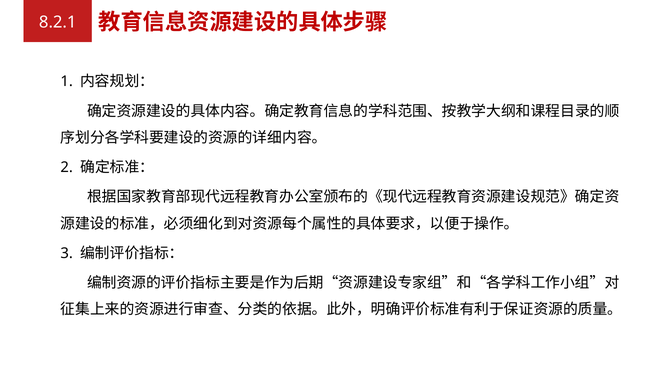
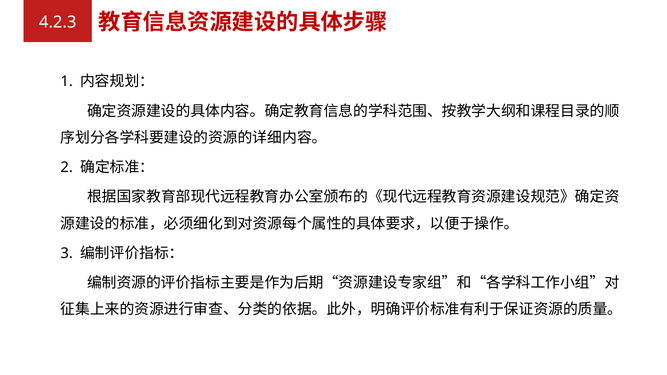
8.2.1: 8.2.1 -> 4.2.3 (58, 22)
